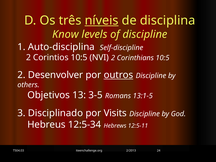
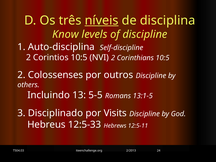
Desenvolver: Desenvolver -> Colossenses (56, 75)
outros underline: present -> none (118, 75)
Objetivos: Objetivos -> Incluindo (49, 95)
3-5: 3-5 -> 5-5 (95, 95)
12:5-34: 12:5-34 -> 12:5-33 (85, 125)
